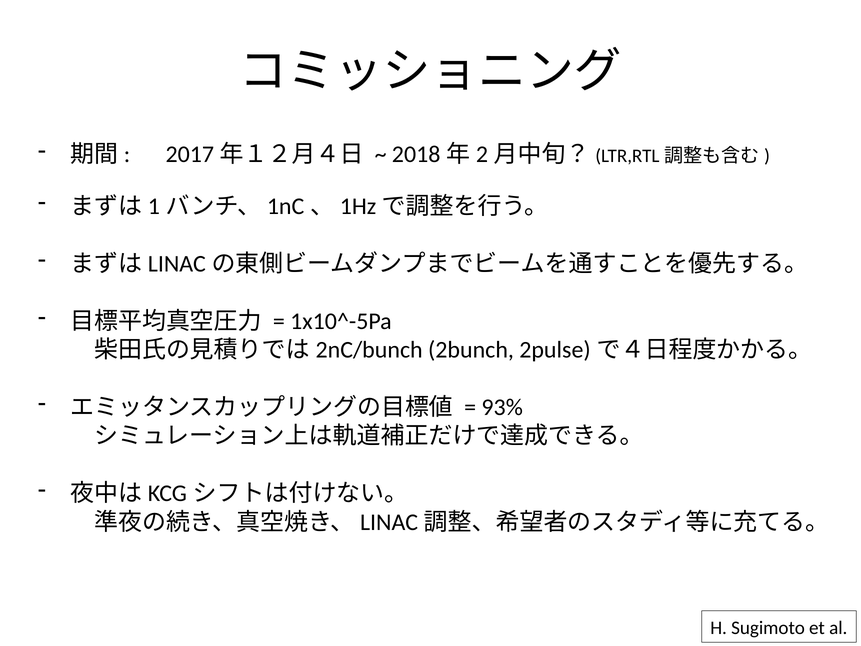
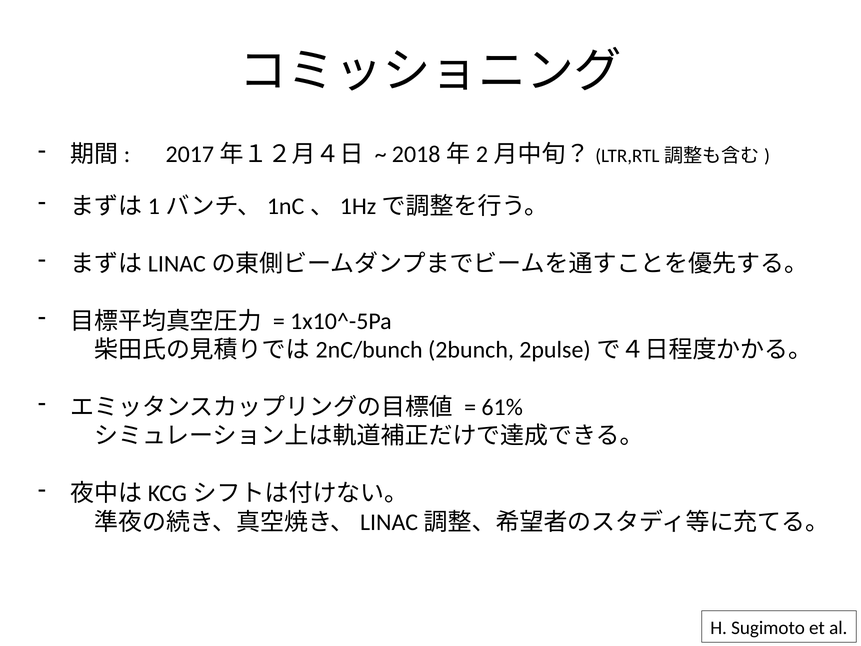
93%: 93% -> 61% (502, 407)
